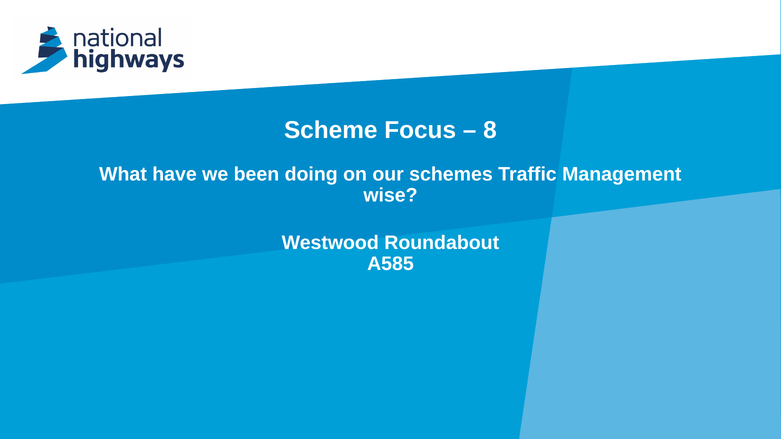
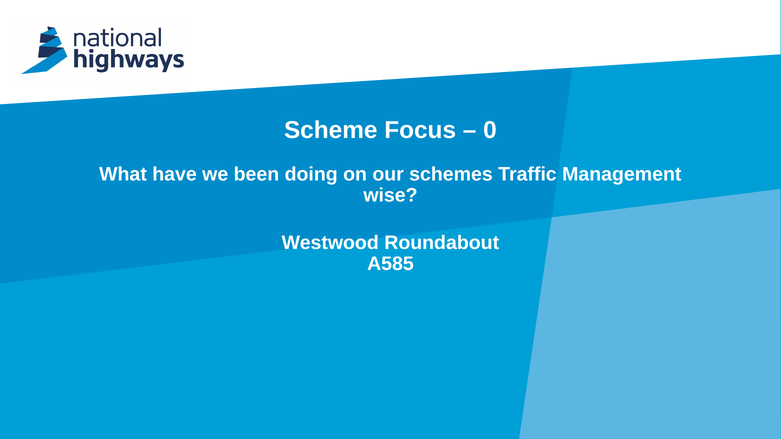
8: 8 -> 0 (490, 130)
